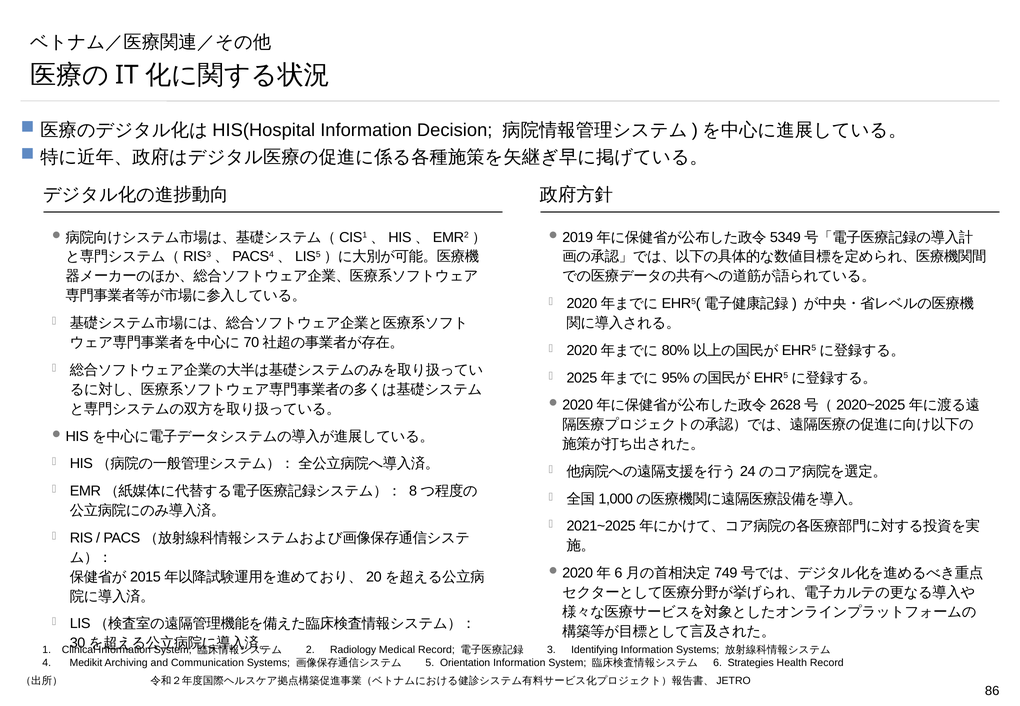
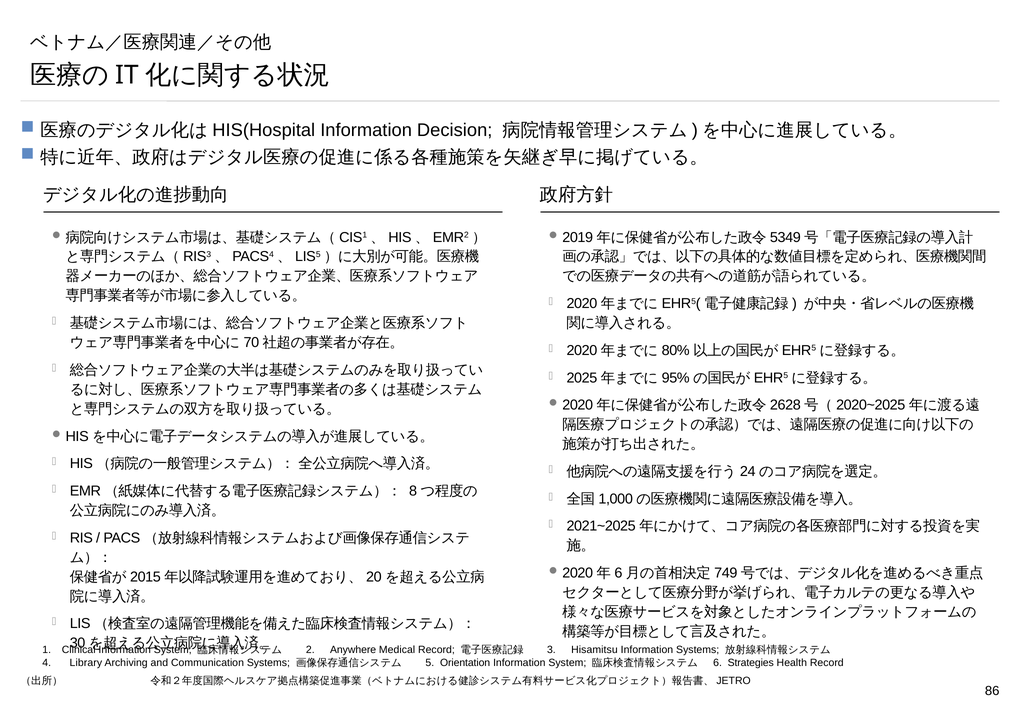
Radiology: Radiology -> Anywhere (353, 650)
Identifying: Identifying -> Hisamitsu (594, 650)
Medikit: Medikit -> Library (86, 663)
